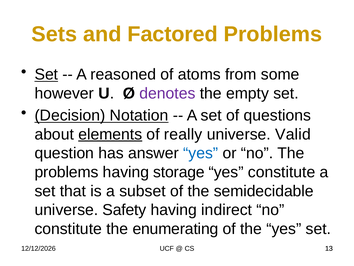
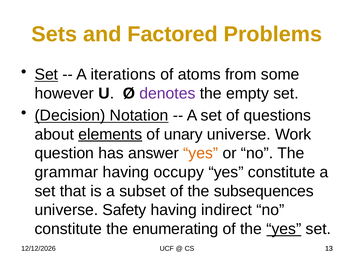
reasoned: reasoned -> iterations (123, 74)
really: really -> unary (183, 134)
Valid: Valid -> Work (293, 134)
yes colour: blue -> orange (201, 153)
problems: problems -> grammar (66, 172)
storage: storage -> occupy (179, 172)
semidecidable: semidecidable -> subsequences (264, 191)
yes underline: none -> present (284, 228)
